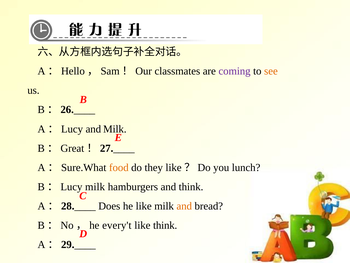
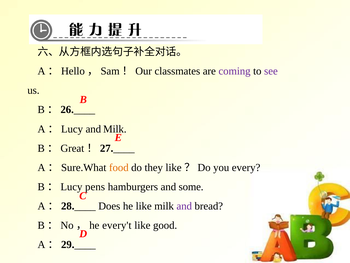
see colour: orange -> purple (271, 71)
lunch: lunch -> every (246, 167)
B：Lucy milk: milk -> pens (95, 186)
and think: think -> some (191, 186)
and colour: orange -> purple (184, 206)
like think: think -> good (165, 225)
